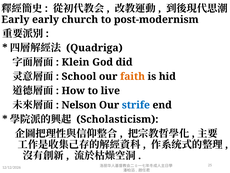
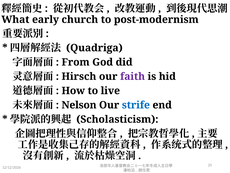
Early: Early -> What (15, 19)
Klein: Klein -> From (76, 62)
School: School -> Hirsch (79, 76)
faith colour: orange -> purple (133, 76)
